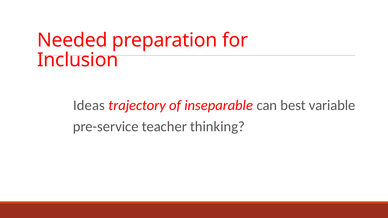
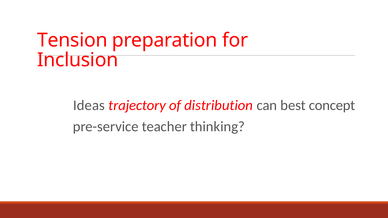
Needed: Needed -> Tension (72, 40)
inseparable: inseparable -> distribution (219, 105)
variable: variable -> concept (332, 105)
